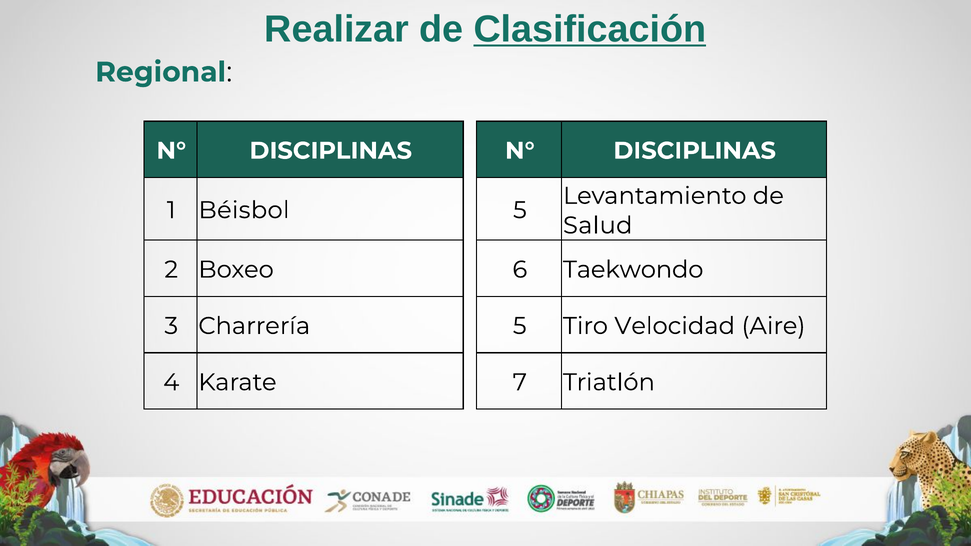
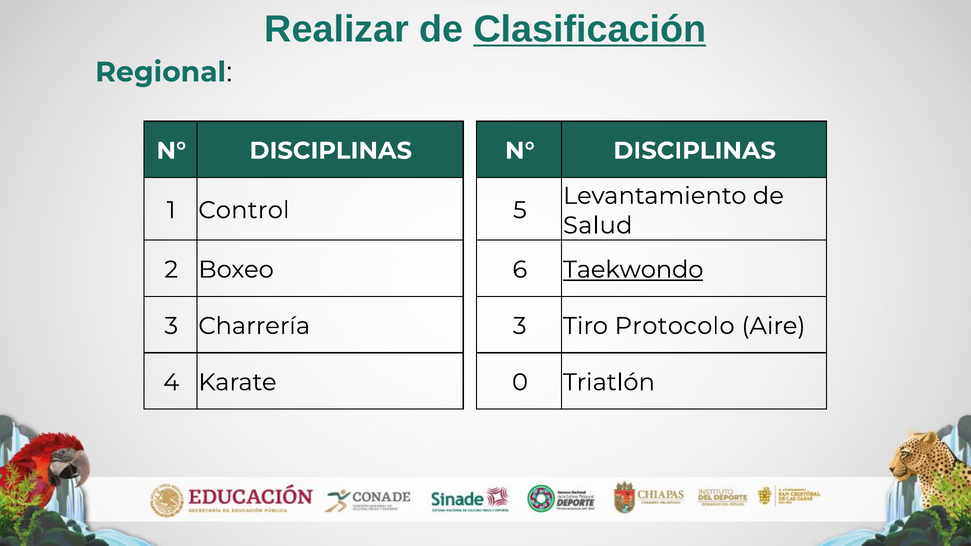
Béisbol: Béisbol -> Control (244, 210)
Taekwondo underline: none -> present (633, 270)
Charrería 5: 5 -> 3 (520, 326)
Velocidad: Velocidad -> Protocolo (675, 326)
7: 7 -> 0 (520, 382)
